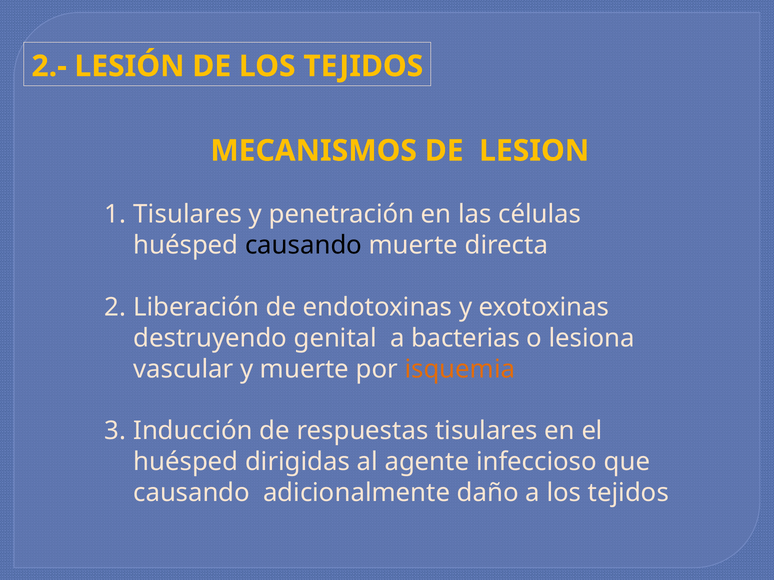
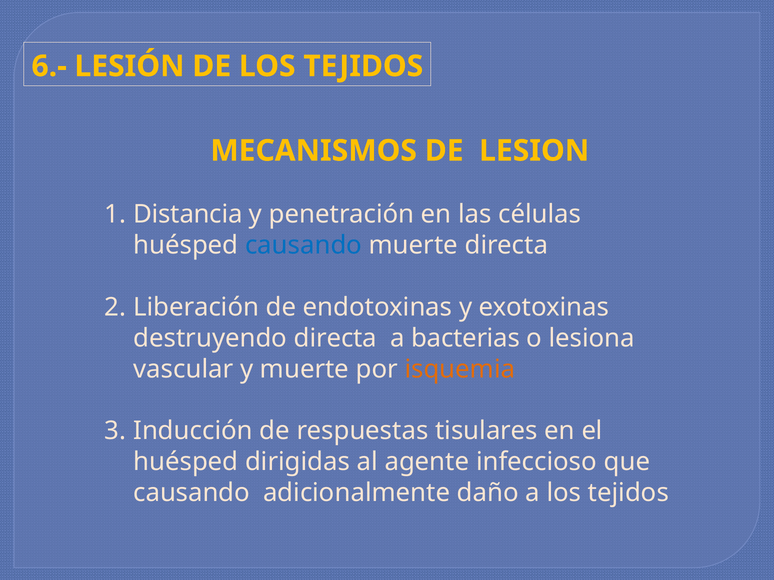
2.-: 2.- -> 6.- (49, 66)
Tisulares: Tisulares -> Distancia (188, 215)
causando colour: black -> blue (304, 246)
destruyendo genital: genital -> directa (335, 338)
